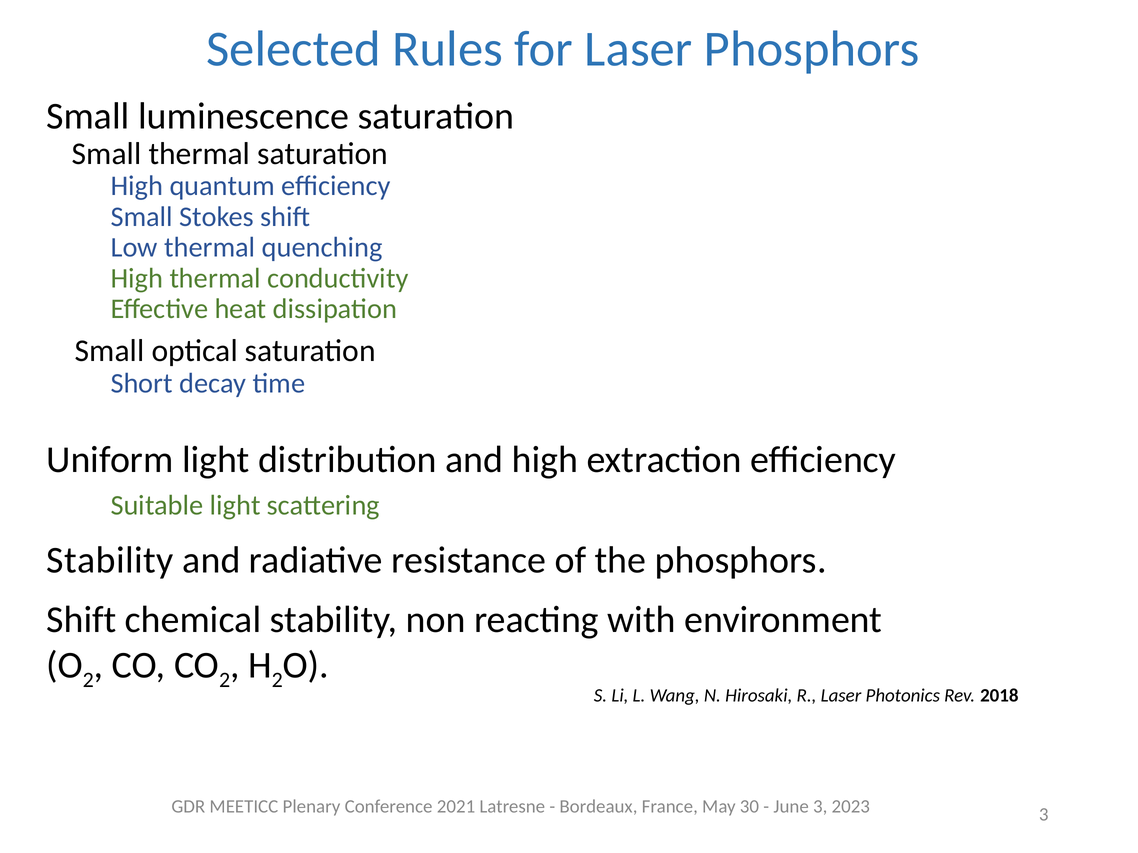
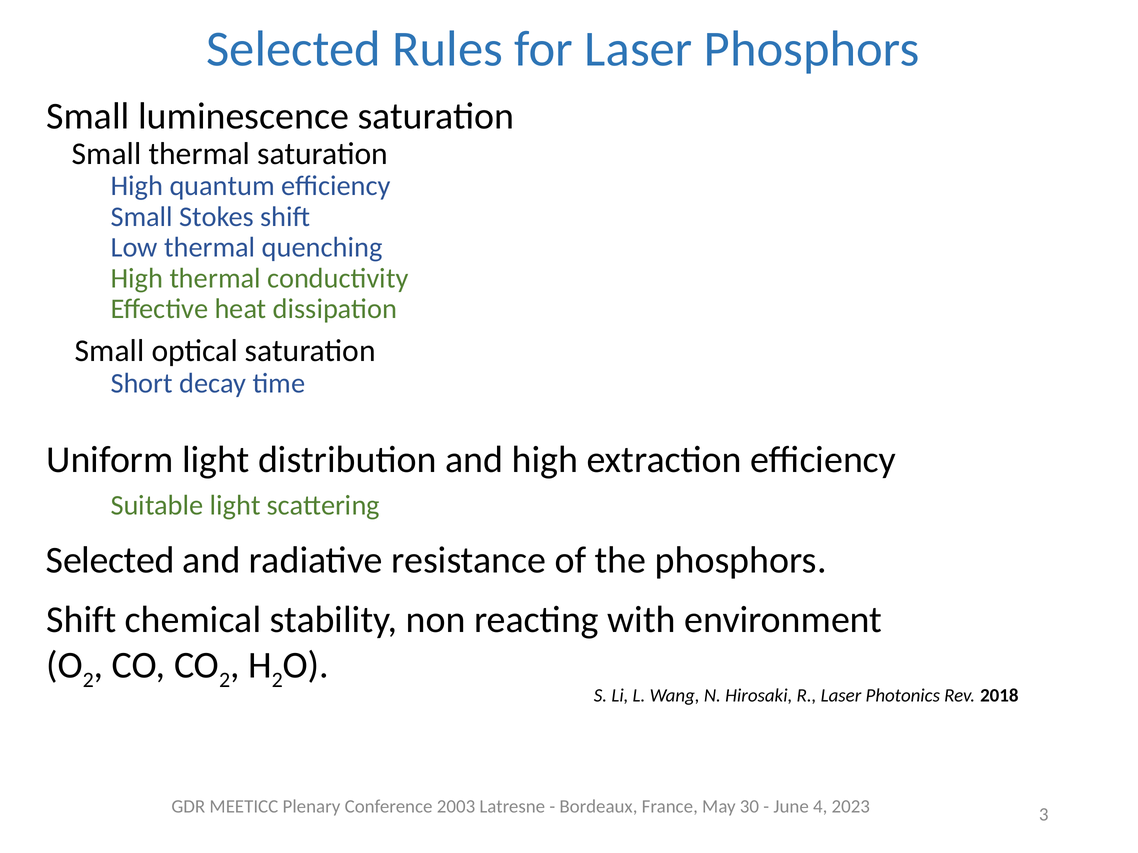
Stability: Stability -> Selected (110, 560)
2021: 2021 -> 2003 (456, 807)
June 3: 3 -> 4 (820, 807)
